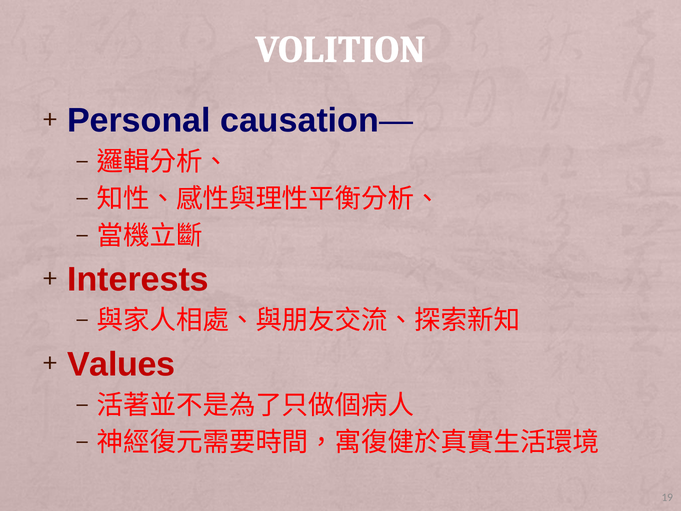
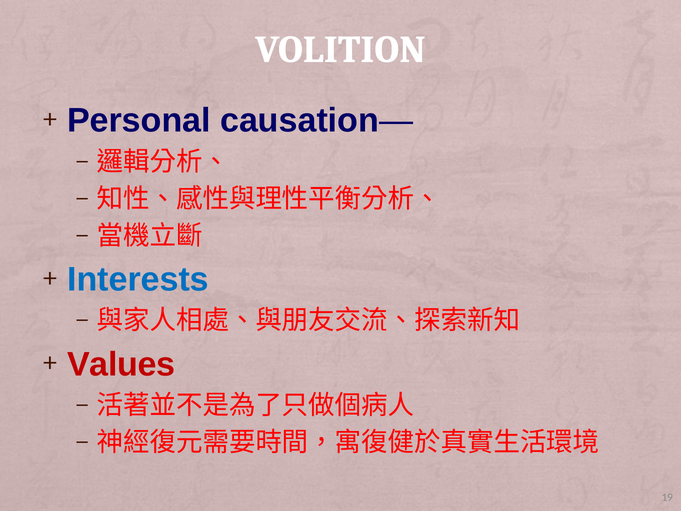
Interests colour: red -> blue (138, 279)
